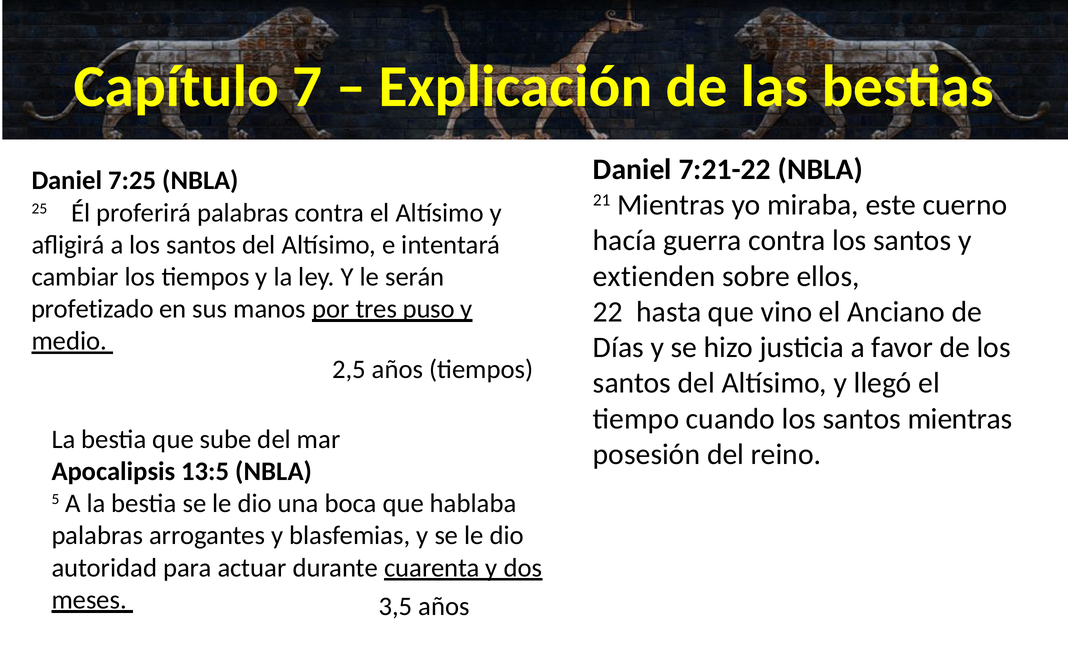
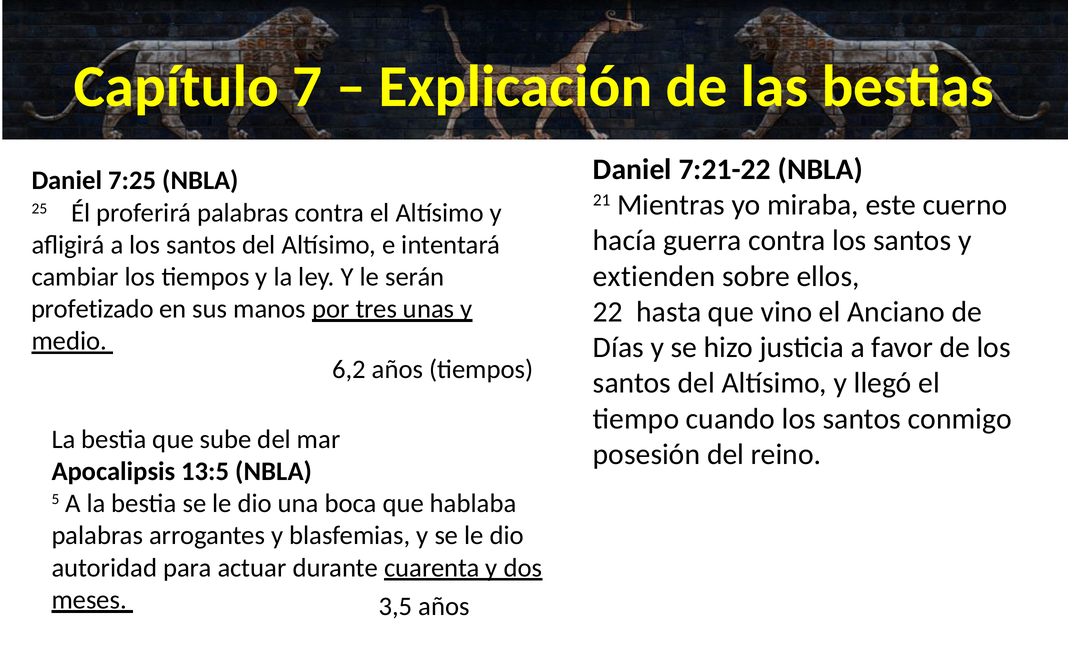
puso: puso -> unas (429, 309)
2,5: 2,5 -> 6,2 (349, 369)
santos mientras: mientras -> conmigo (960, 418)
